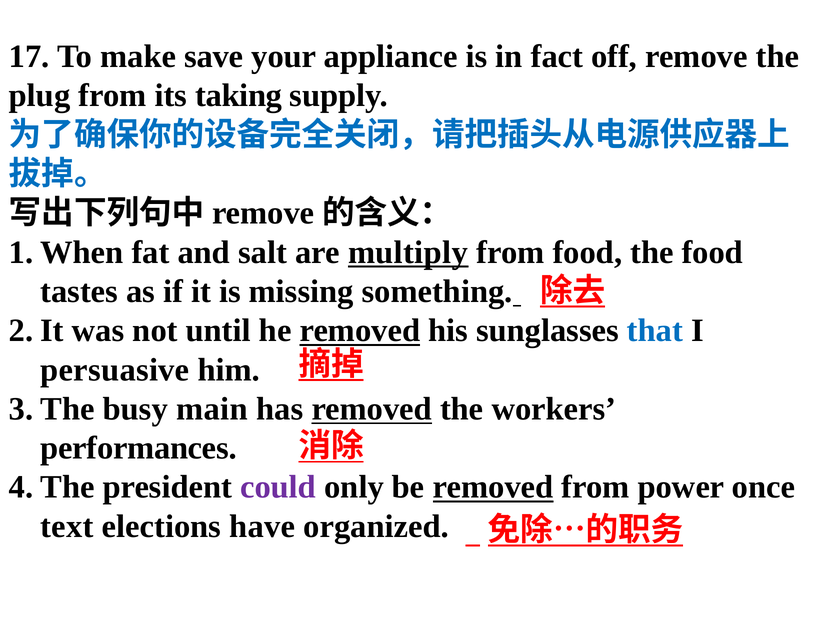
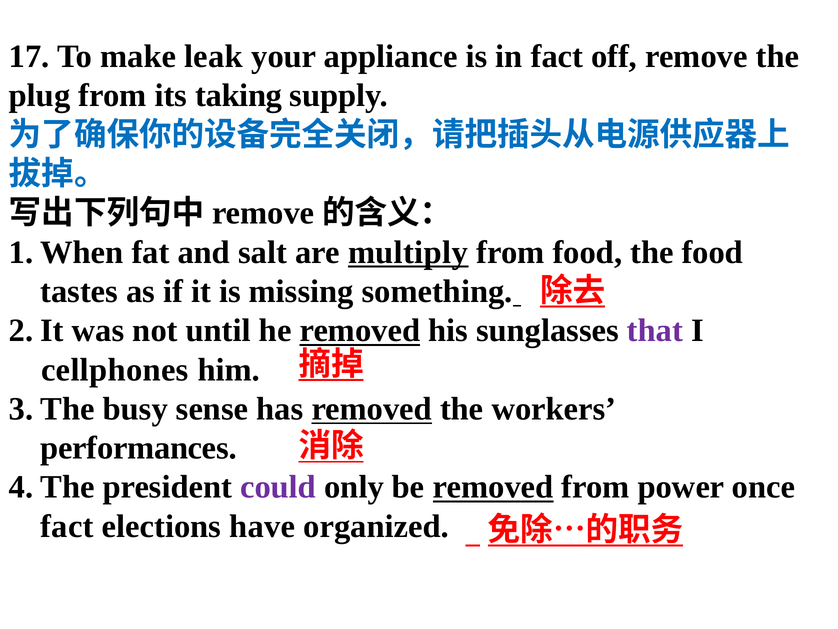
save: save -> leak (214, 56)
that colour: blue -> purple (655, 330)
persuasive: persuasive -> cellphones (115, 369)
main: main -> sense (212, 409)
text: text -> fact (67, 526)
